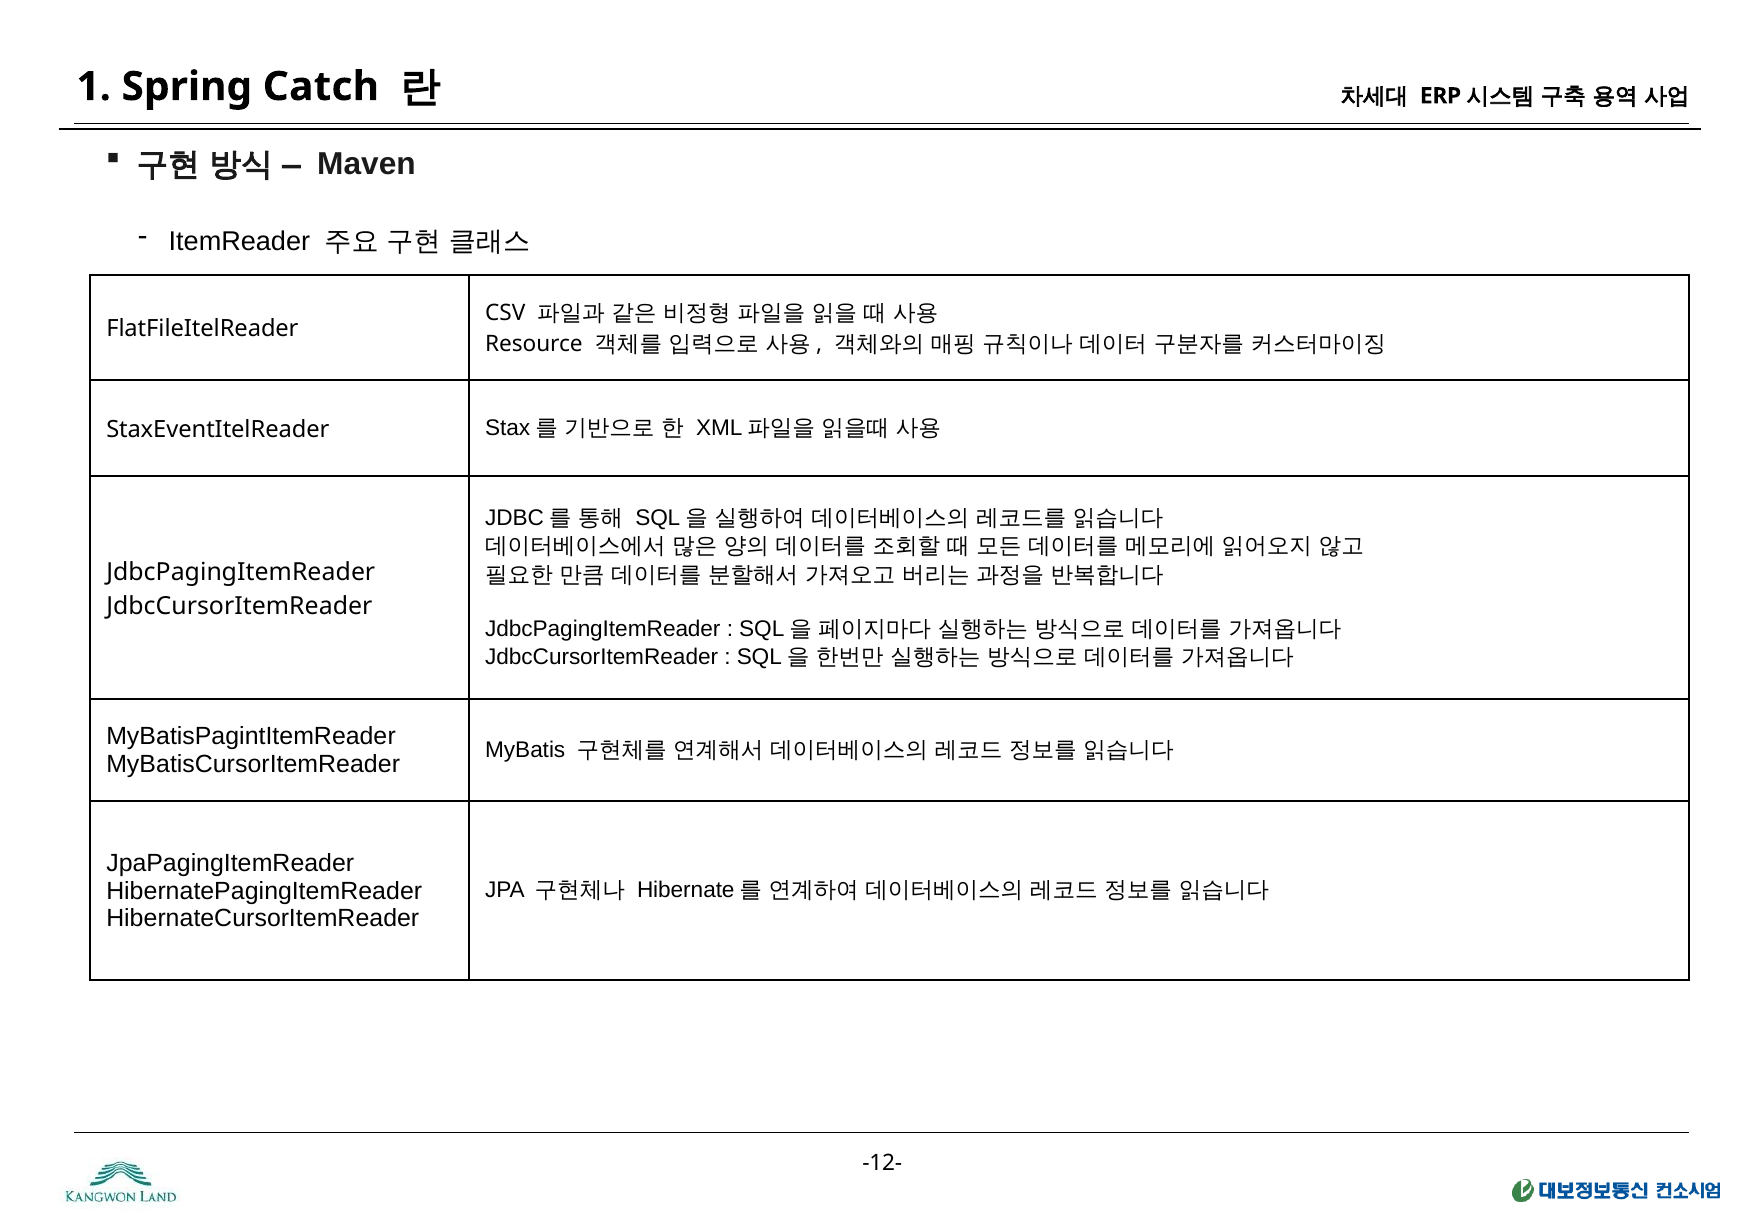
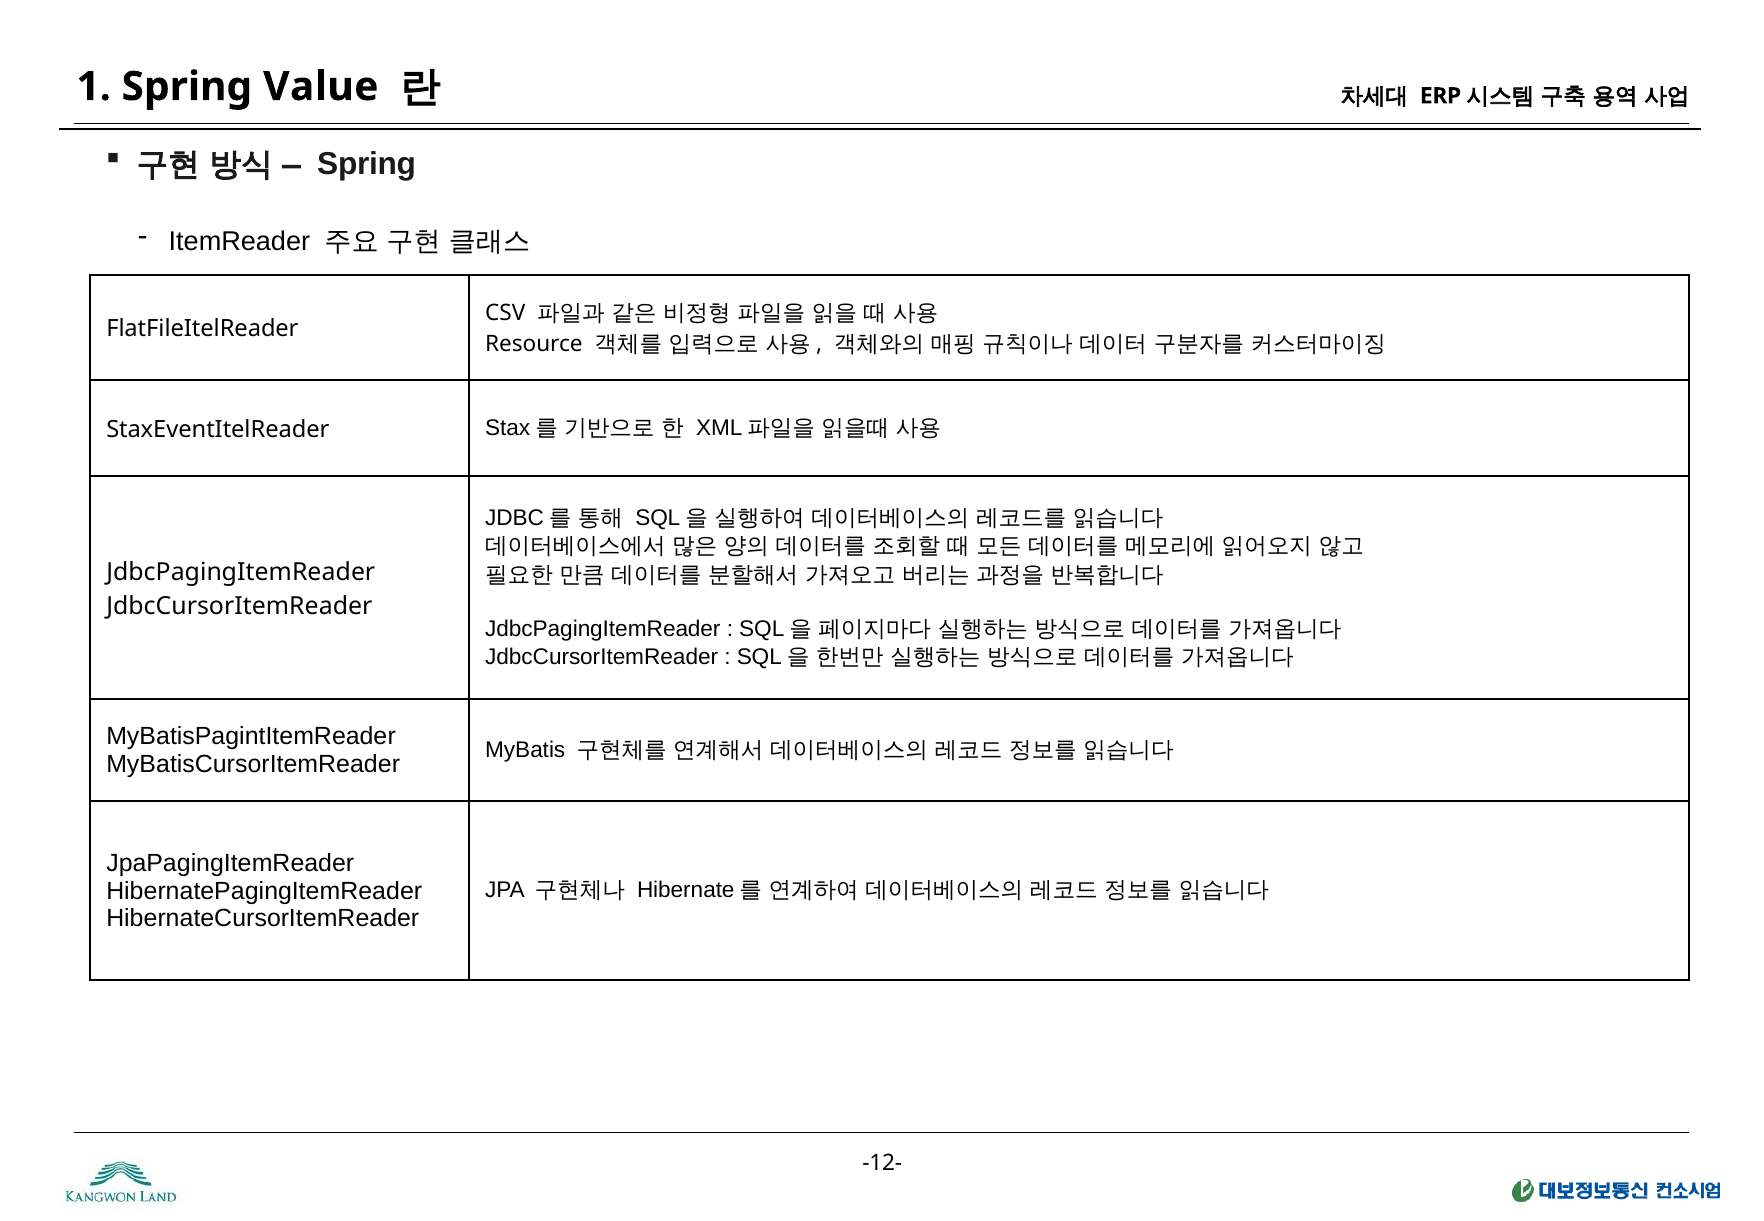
Catch: Catch -> Value (321, 87)
Maven: Maven -> Spring (367, 164)
